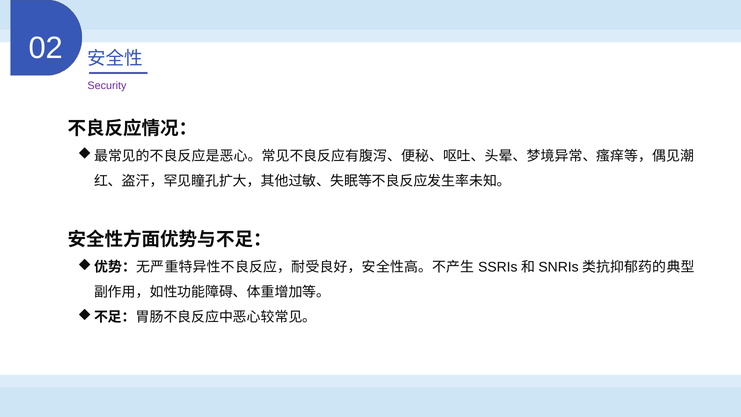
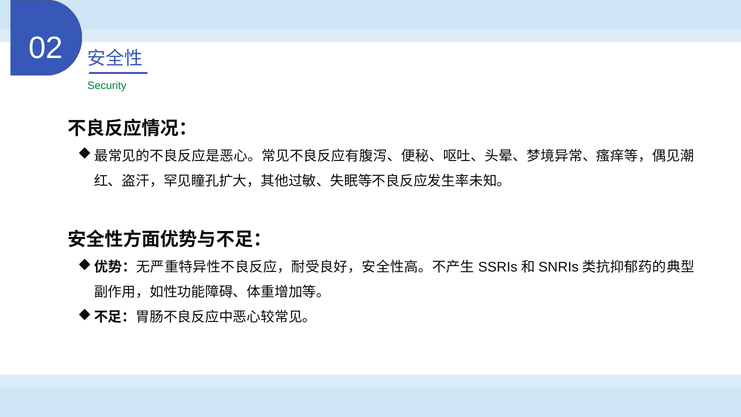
Security colour: purple -> green (107, 86)
